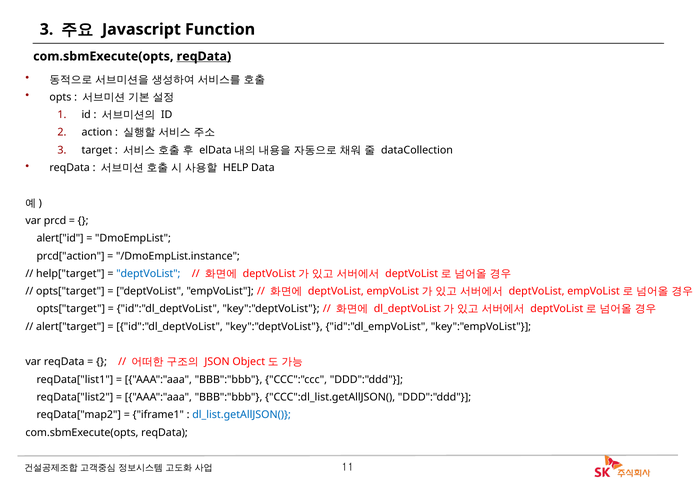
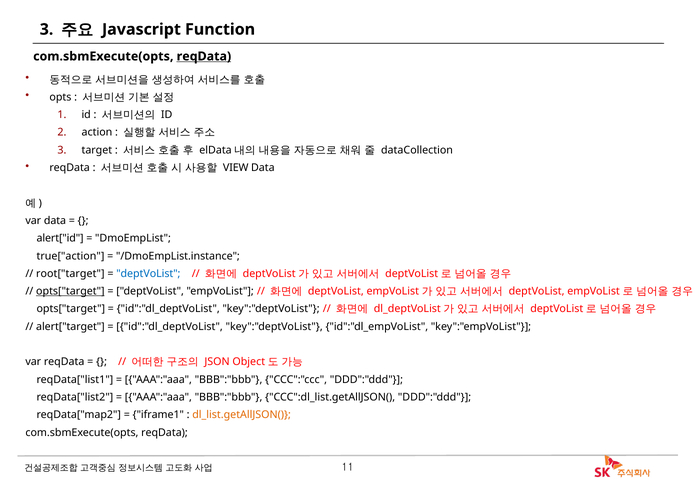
HELP: HELP -> VIEW (236, 168)
var prcd: prcd -> data (55, 221)
prcd["action: prcd["action -> true["action (70, 256)
help["target: help["target -> root["target (70, 274)
opts["target underline: none -> present (70, 291)
dl_list.getAllJSON( colour: blue -> orange (242, 415)
